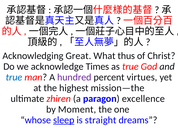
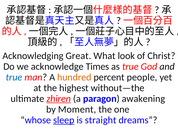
thus: thus -> look (126, 56)
hundred colour: purple -> orange (74, 77)
virtues: virtues -> people (142, 77)
mission—the: mission—the -> without—the (118, 88)
zhiren underline: none -> present (59, 98)
excellence: excellence -> awakening (143, 98)
